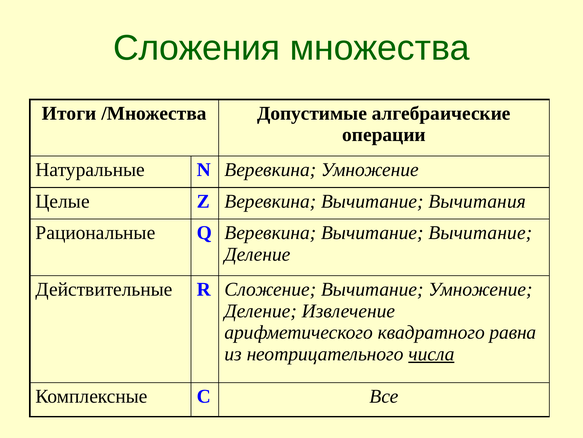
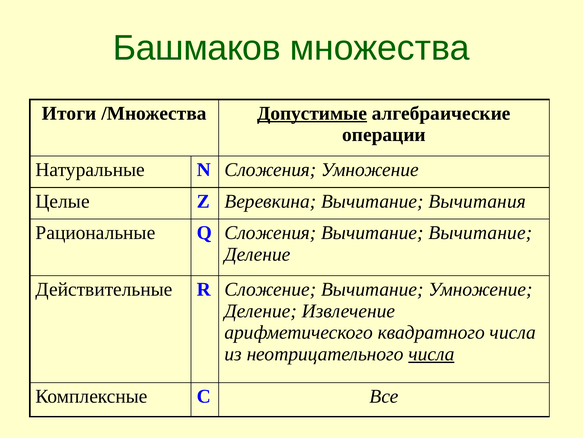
Сложения: Сложения -> Башмаков (197, 48)
Допустимые underline: none -> present (312, 113)
N Веревкина: Веревкина -> Сложения (270, 170)
Q Веревкина: Веревкина -> Сложения (270, 232)
квадратного равна: равна -> числа (513, 332)
